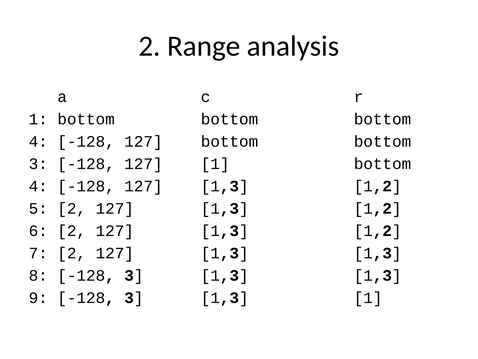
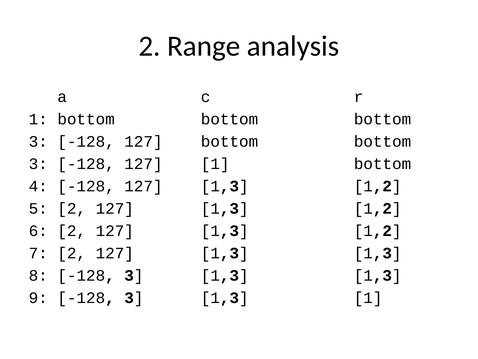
4: 4 -> 3 (38, 141)
